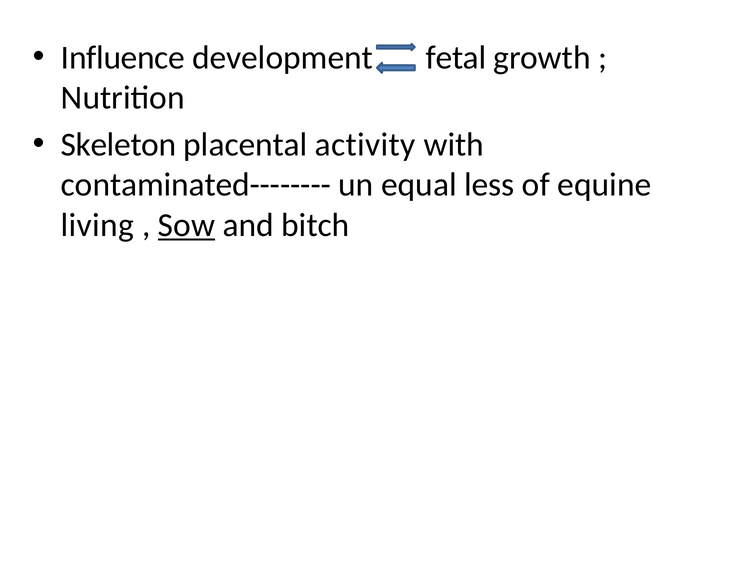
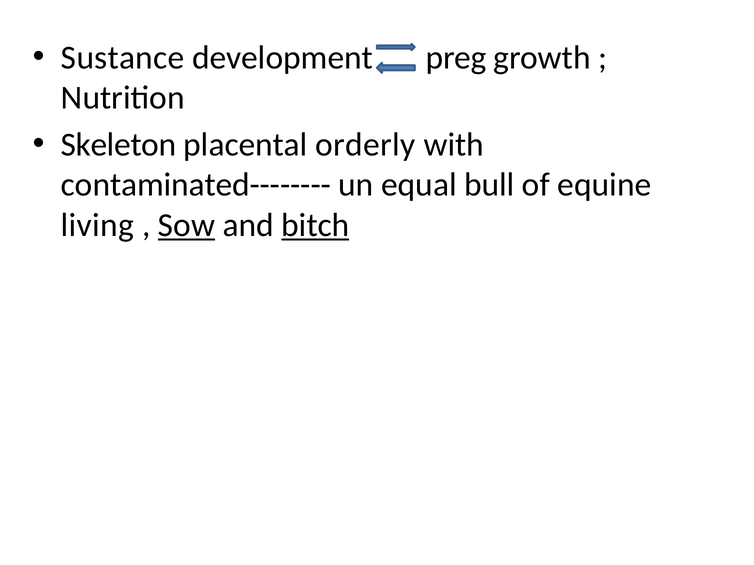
Influence: Influence -> Sustance (123, 58)
fetal: fetal -> preg (456, 58)
activity: activity -> orderly (365, 145)
less: less -> bull (489, 185)
bitch underline: none -> present (315, 225)
